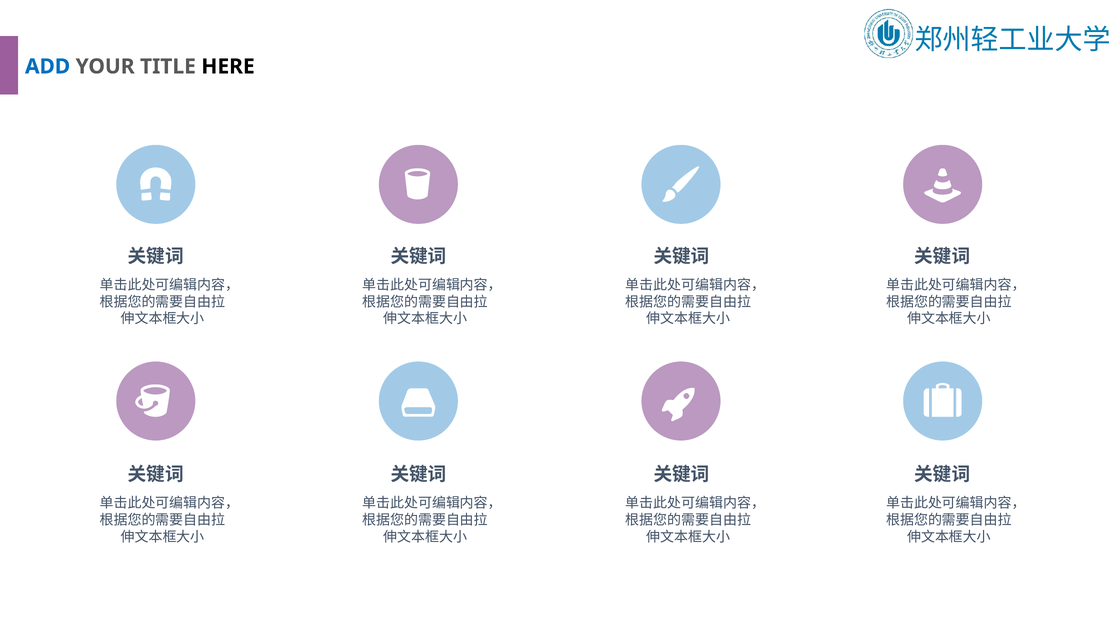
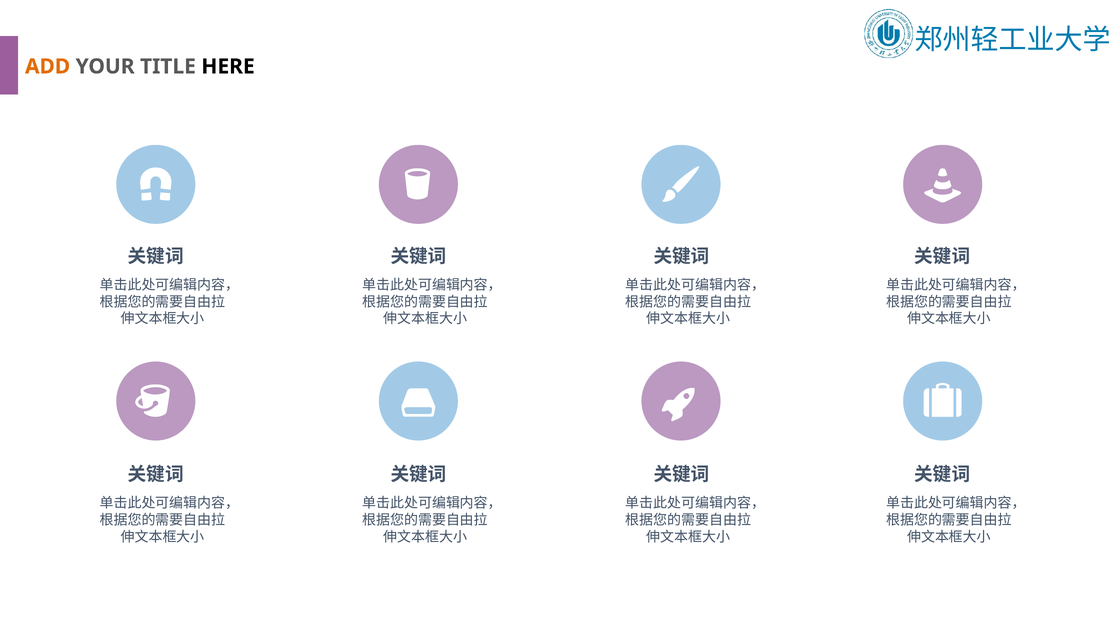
ADD colour: blue -> orange (48, 67)
